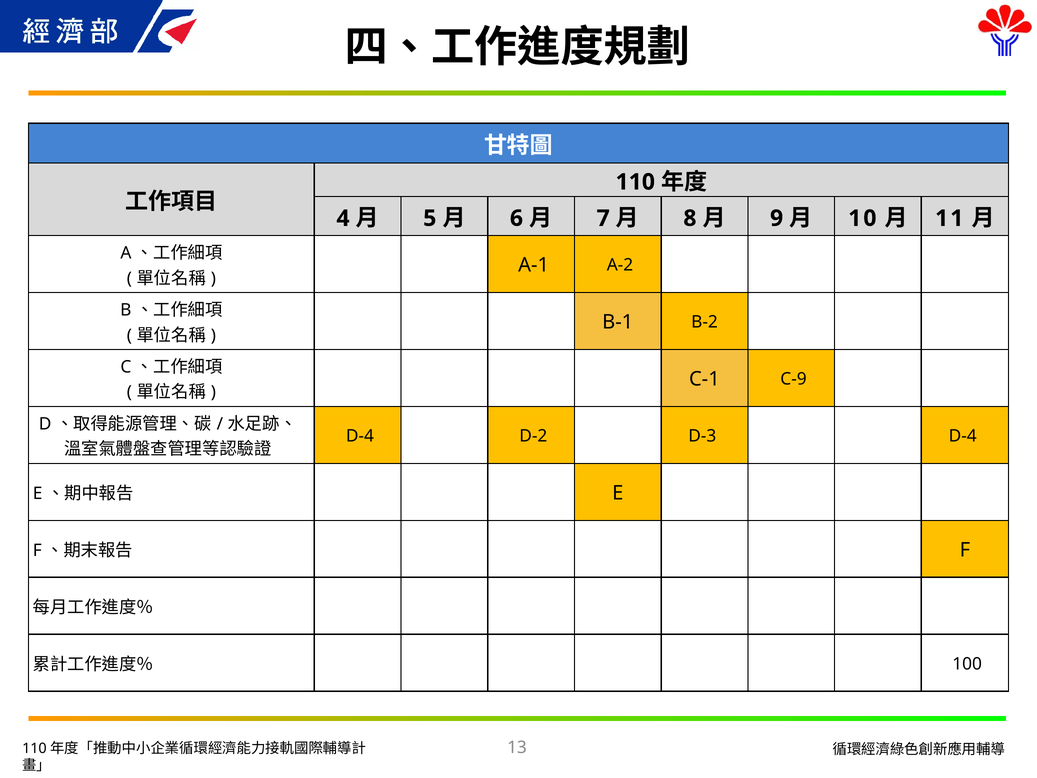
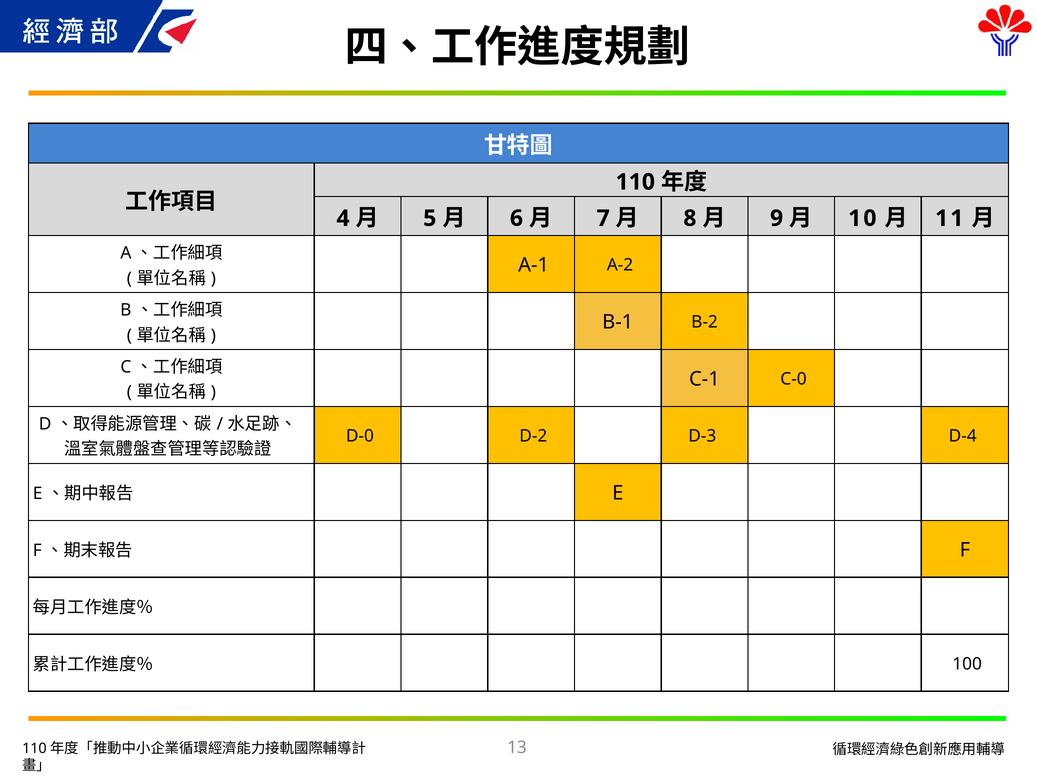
C-9: C-9 -> C-0 (794, 379)
D-4: D-4 -> D-0 (360, 436)
